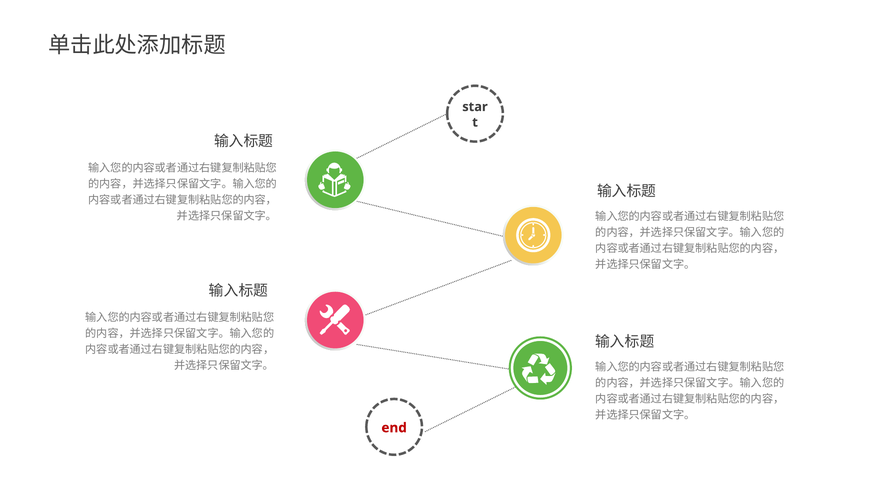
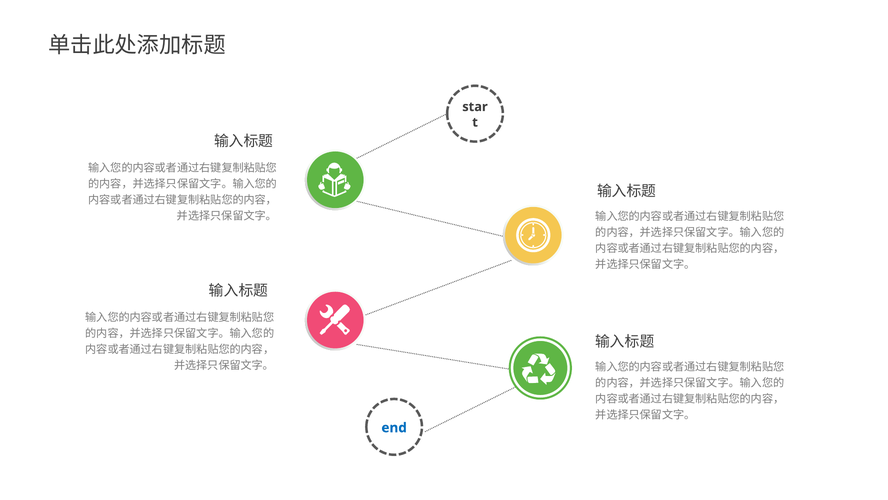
end colour: red -> blue (394, 427)
